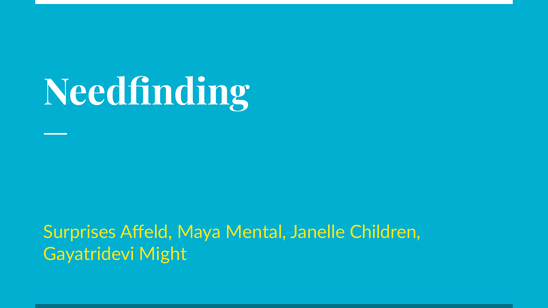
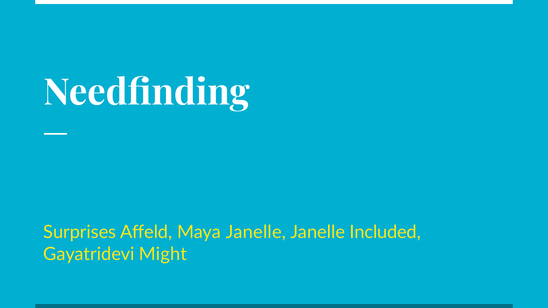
Maya Mental: Mental -> Janelle (256, 232)
Children: Children -> Included (385, 232)
